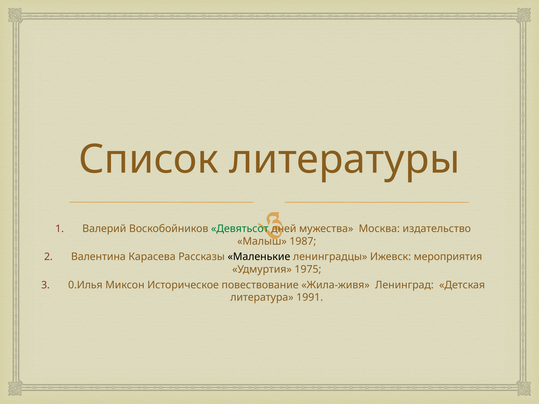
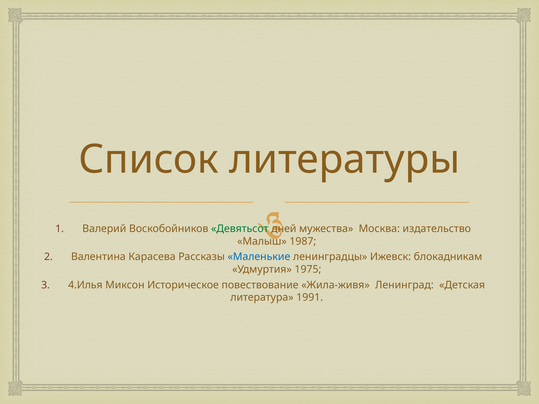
Маленькие colour: black -> blue (259, 257)
мероприятия: мероприятия -> блокадникам (448, 257)
0.Илья: 0.Илья -> 4.Илья (85, 285)
